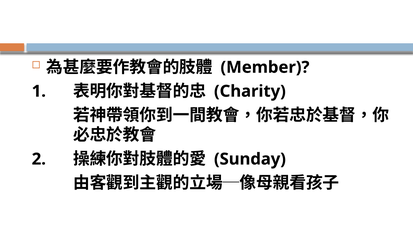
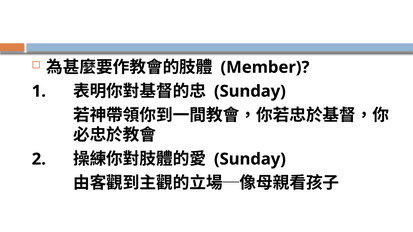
Charity: Charity -> Sunday (250, 91)
